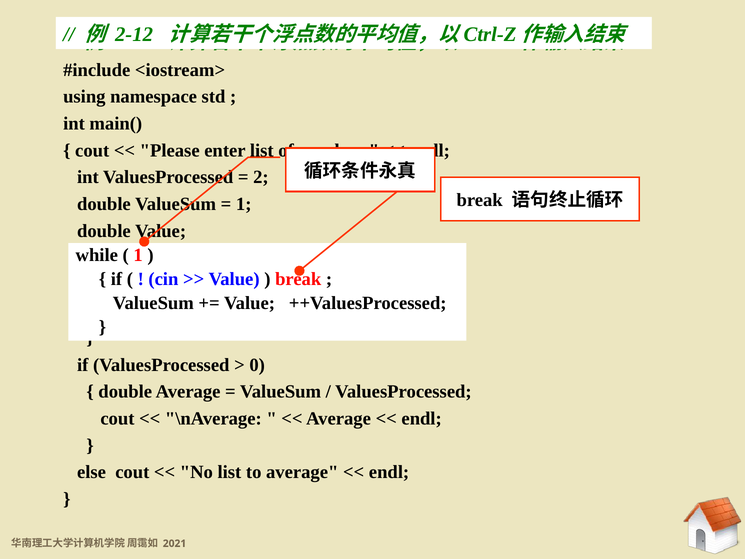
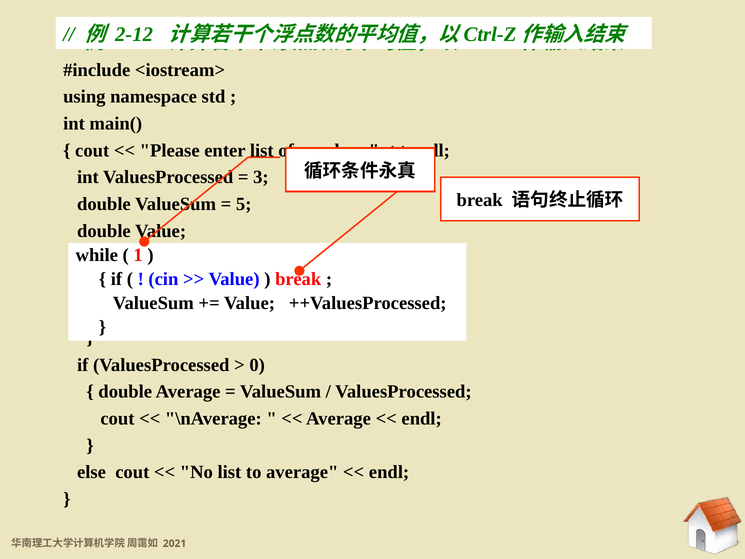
2: 2 -> 3 (261, 177)
1: 1 -> 5 (244, 204)
